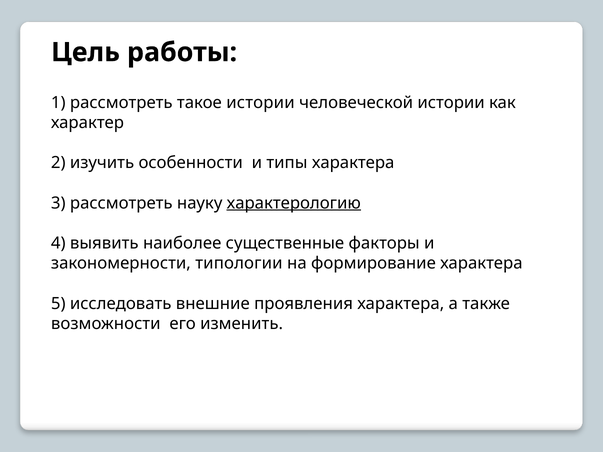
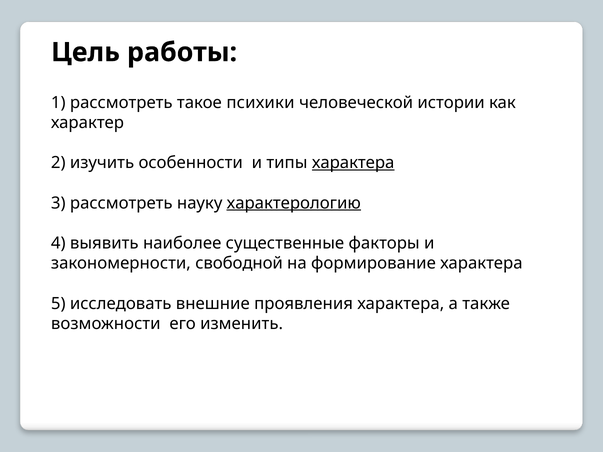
такое истории: истории -> психики (260, 103)
характера underline: none -> present (353, 163)
типологии: типологии -> свободной (239, 263)
